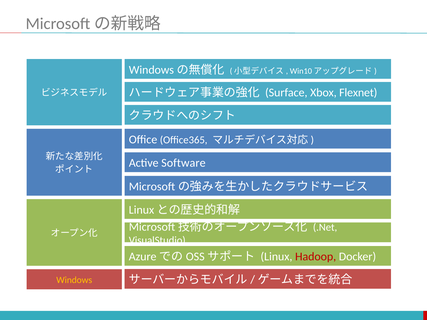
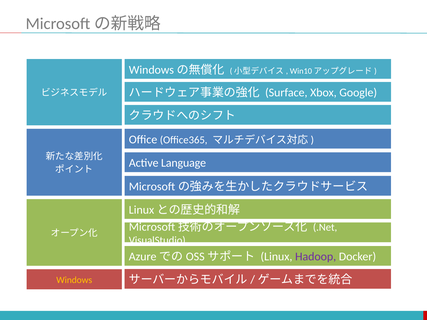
Flexnet: Flexnet -> Google (358, 93)
Software: Software -> Language (184, 163)
Hadoop colour: red -> purple (316, 257)
